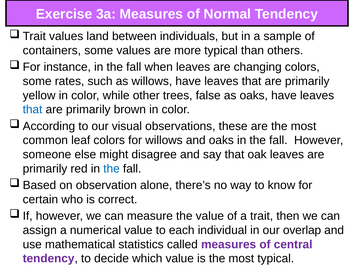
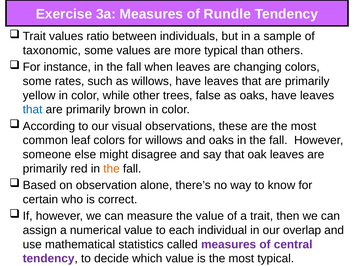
Normal: Normal -> Rundle (227, 14)
land: land -> ratio (98, 36)
containers: containers -> taxonomic (52, 50)
the colour: blue -> orange (111, 168)
